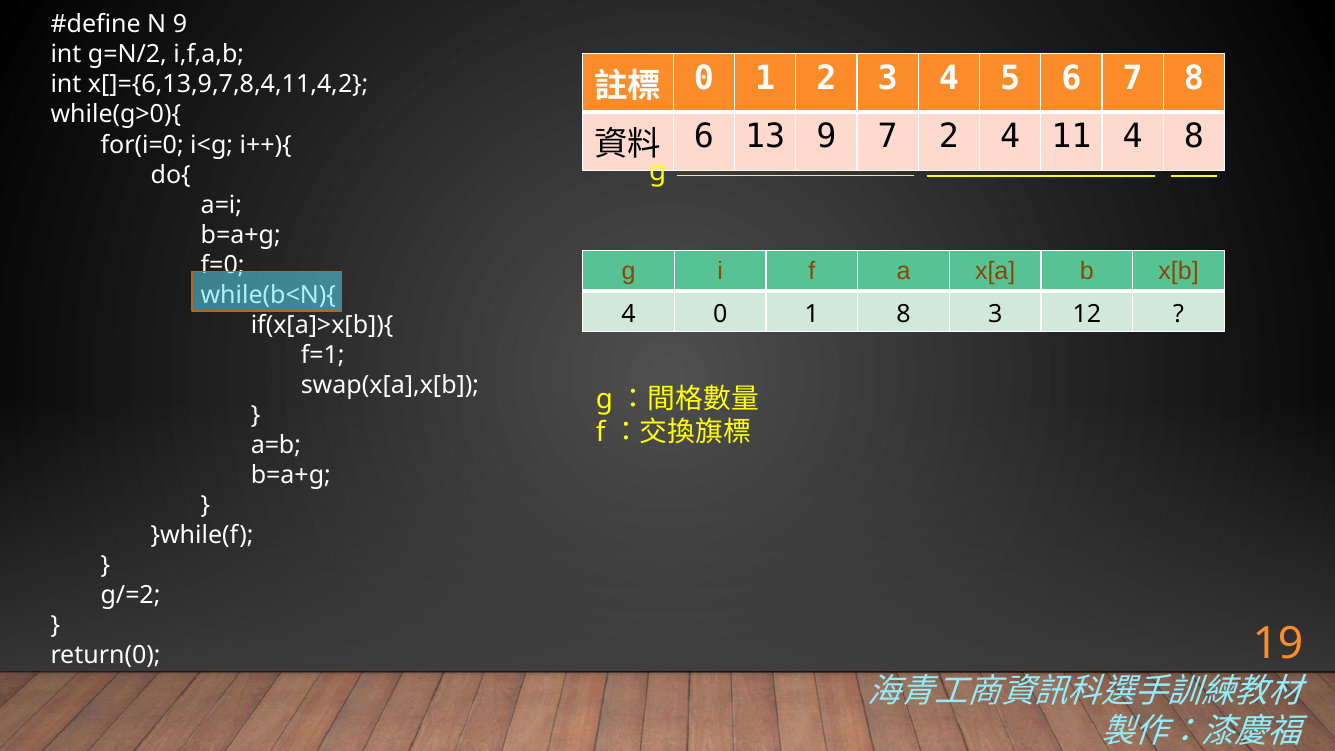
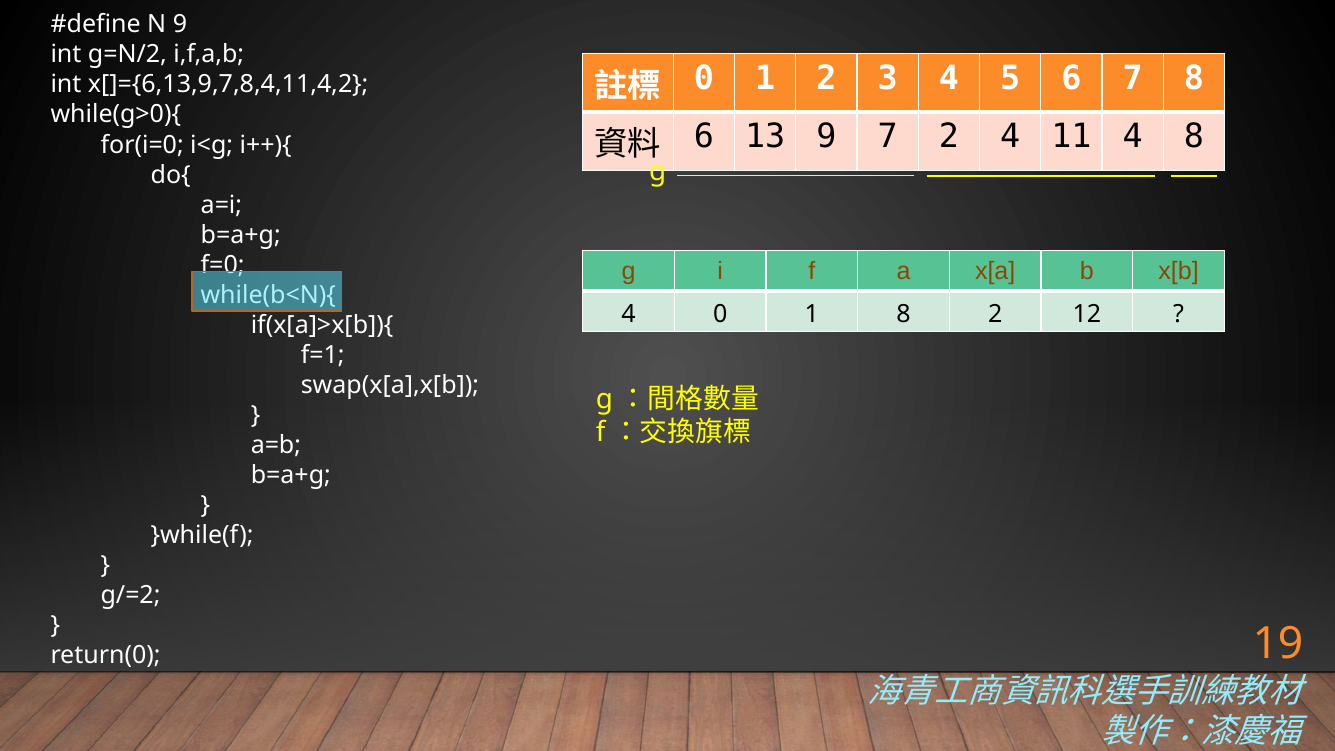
8 3: 3 -> 2 (995, 315)
